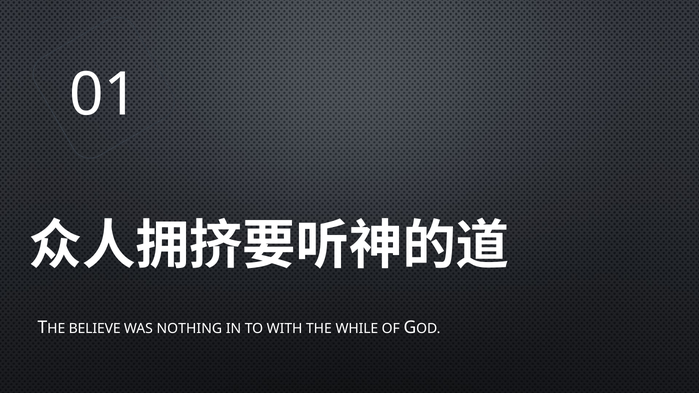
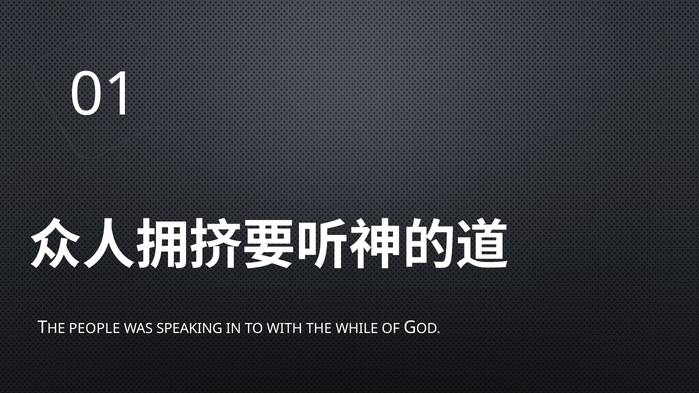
BELIEVE: BELIEVE -> PEOPLE (95, 329)
NOTHING: NOTHING -> SPEAKING (189, 329)
